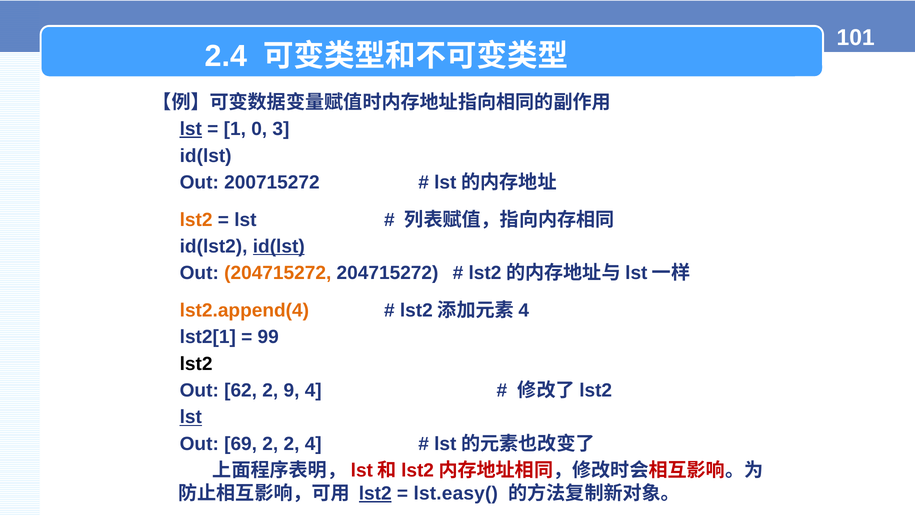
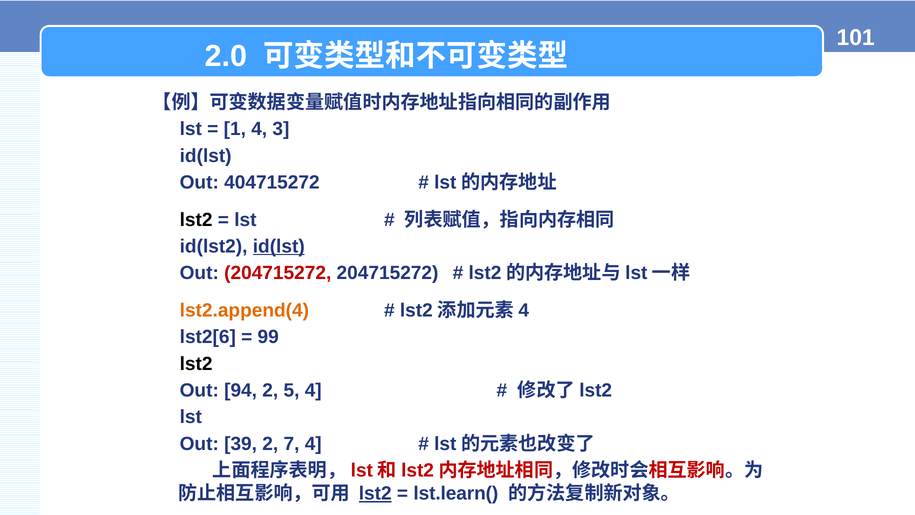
2.4: 2.4 -> 2.0 (226, 56)
lst underline: present -> none (191, 129)
1 0: 0 -> 4 (259, 129)
200715272: 200715272 -> 404715272 (272, 182)
lst2 colour: orange -> black (196, 220)
204715272 colour: orange -> red (278, 273)
lst2[1: lst2[1 -> lst2[6 (208, 337)
62: 62 -> 94 (241, 390)
9: 9 -> 5 (292, 390)
lst underline: present -> none (191, 417)
69: 69 -> 39 (241, 444)
2 2: 2 -> 7 (292, 444)
lst.easy(: lst.easy( -> lst.learn( (456, 493)
